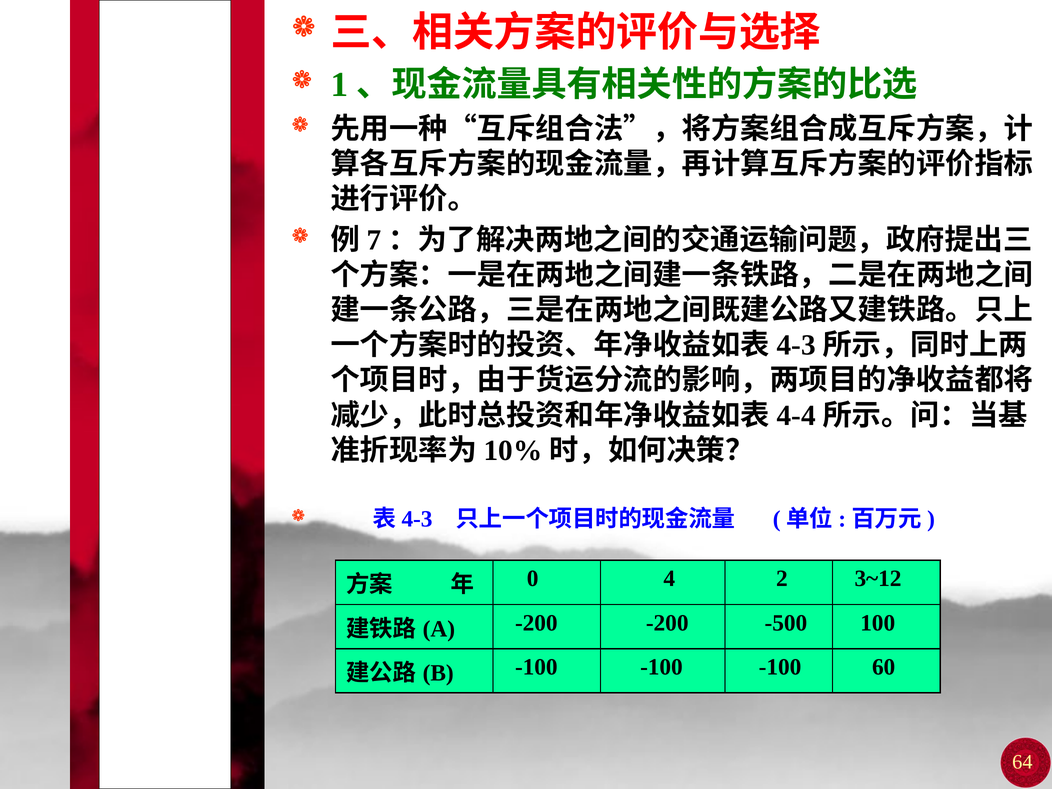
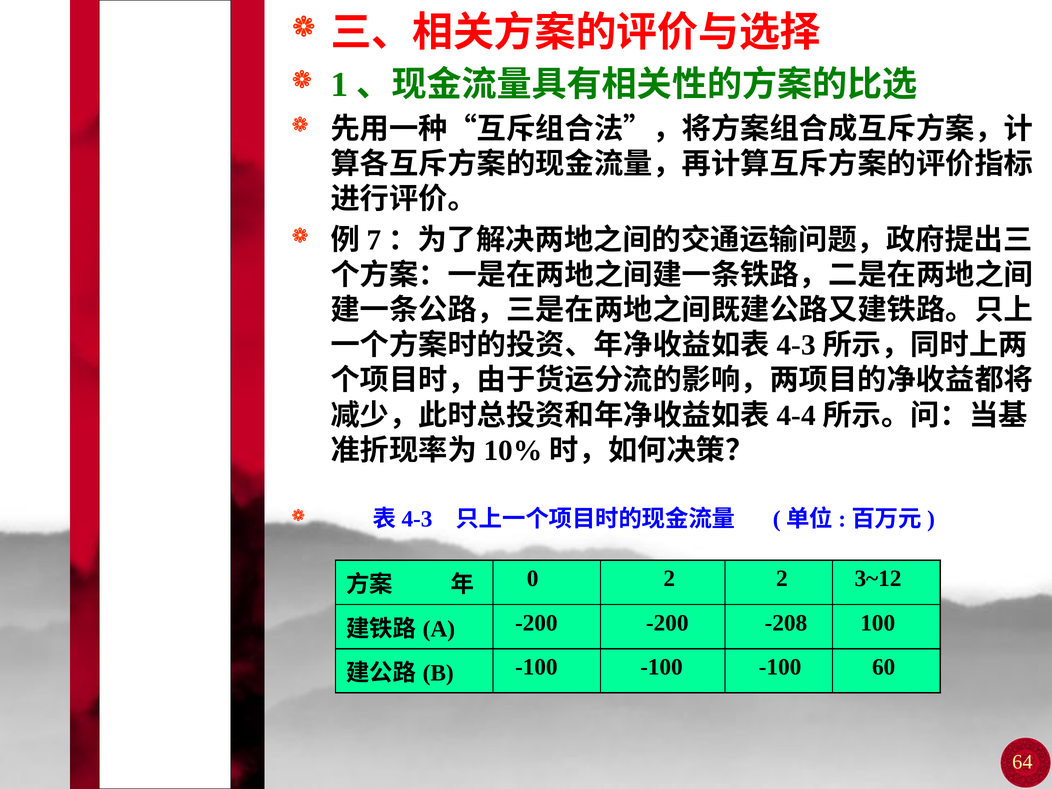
0 4: 4 -> 2 (669, 579)
-500: -500 -> -208 (786, 623)
